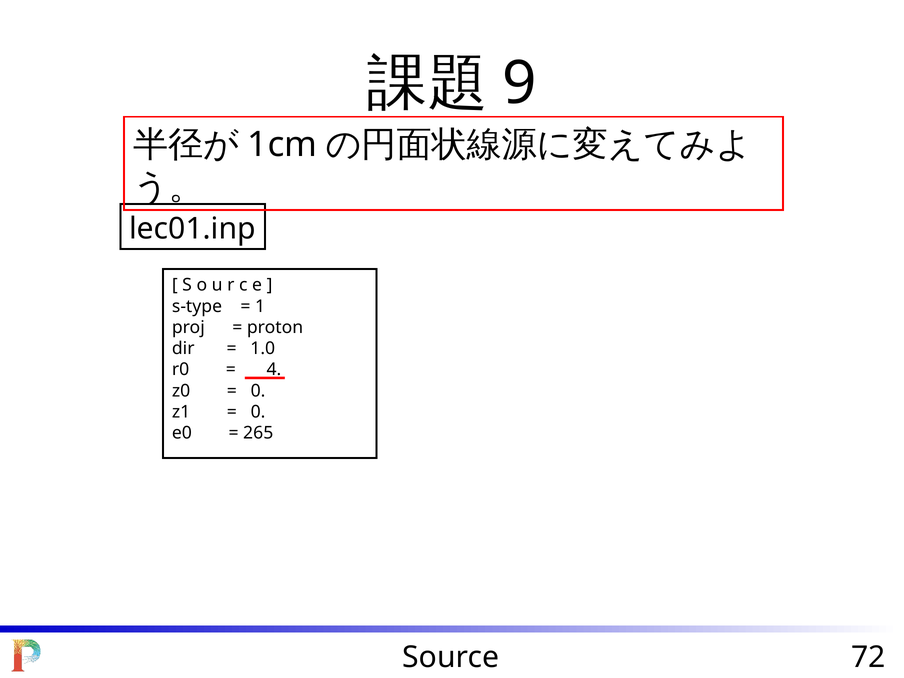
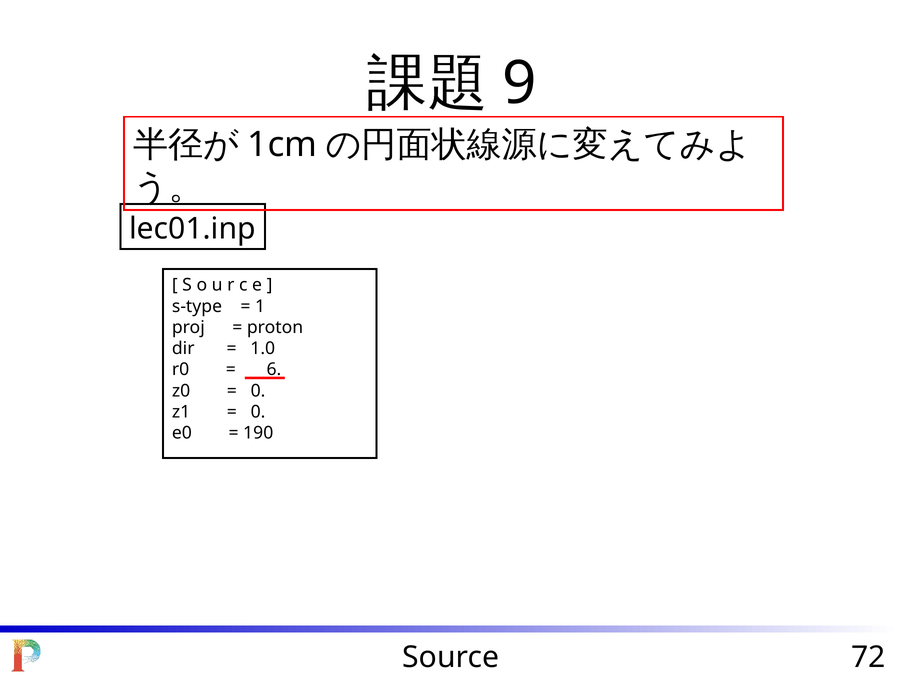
4: 4 -> 6 (274, 370)
265: 265 -> 190 (258, 433)
